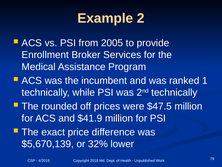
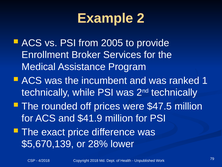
32%: 32% -> 28% (98, 144)
